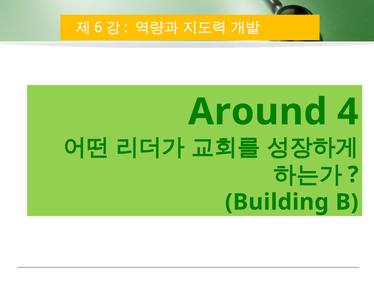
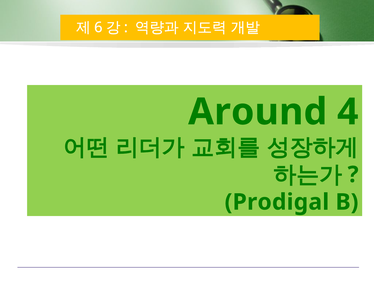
Building: Building -> Prodigal (277, 202)
